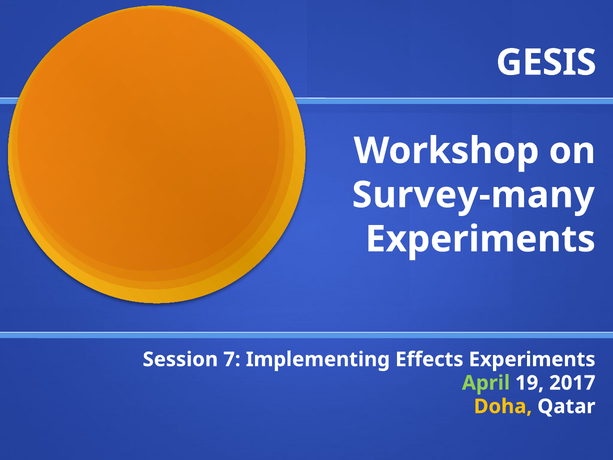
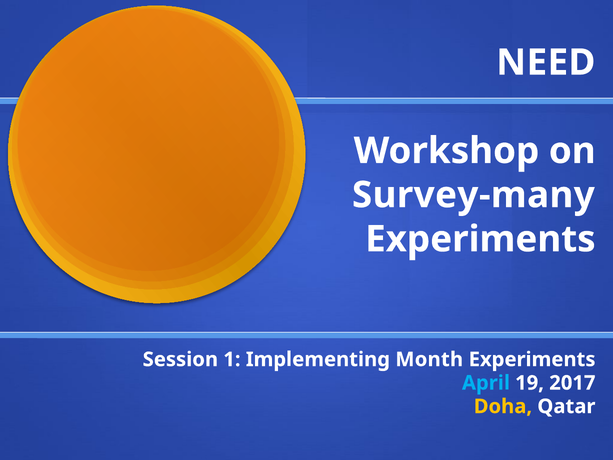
GESIS: GESIS -> NEED (546, 63)
7: 7 -> 1 (232, 359)
Effects: Effects -> Month (429, 359)
April colour: light green -> light blue (486, 383)
